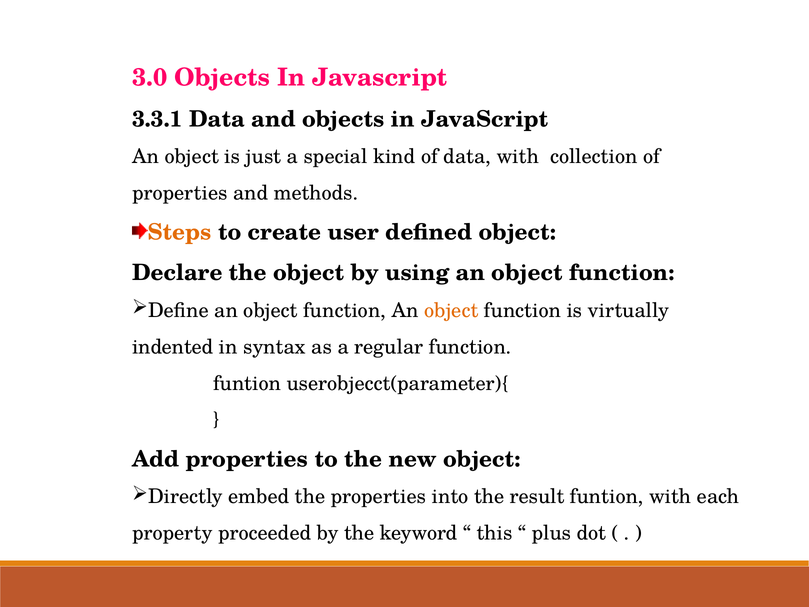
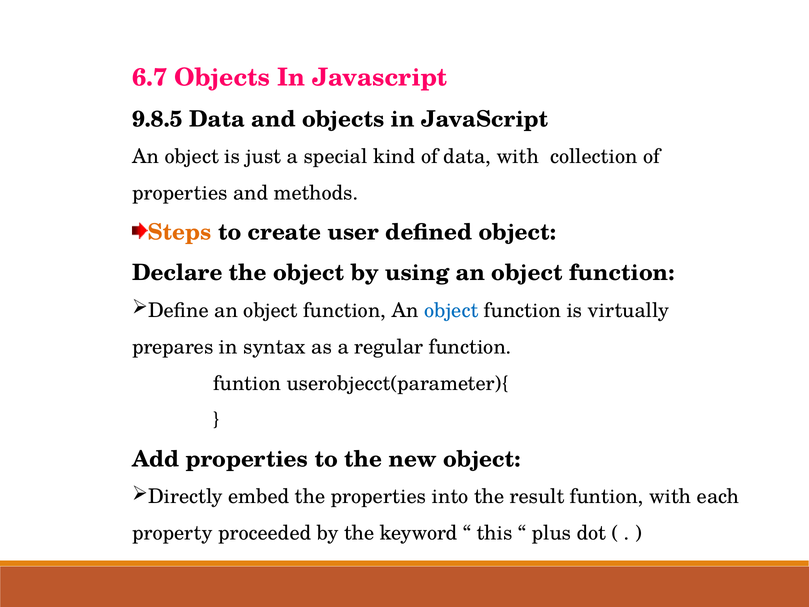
3.0: 3.0 -> 6.7 (150, 77)
3.3.1: 3.3.1 -> 9.8.5 (157, 119)
object colour: orange -> blue (451, 310)
indented: indented -> prepares (173, 347)
